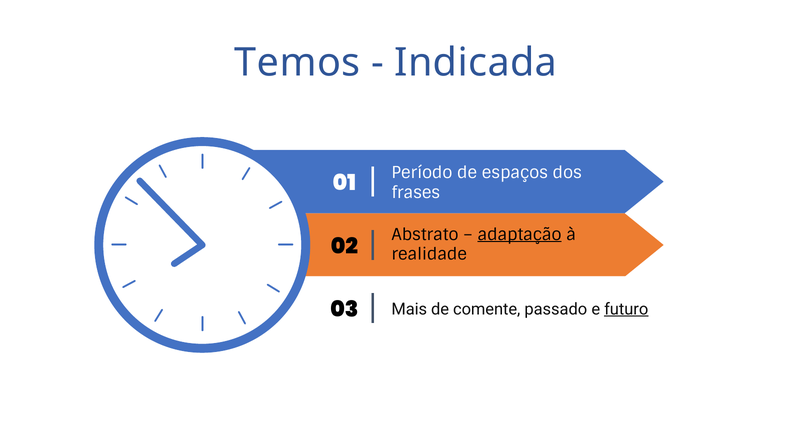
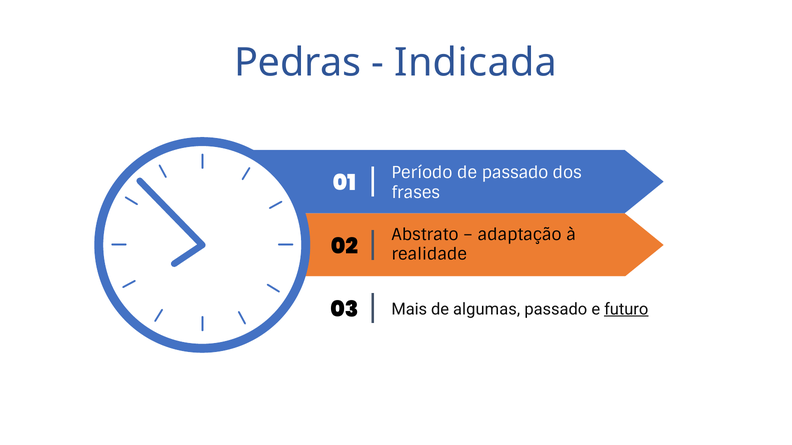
Temos: Temos -> Pedras (298, 63)
de espaços: espaços -> passado (515, 173)
adaptação underline: present -> none (520, 235)
comente: comente -> algumas (487, 309)
